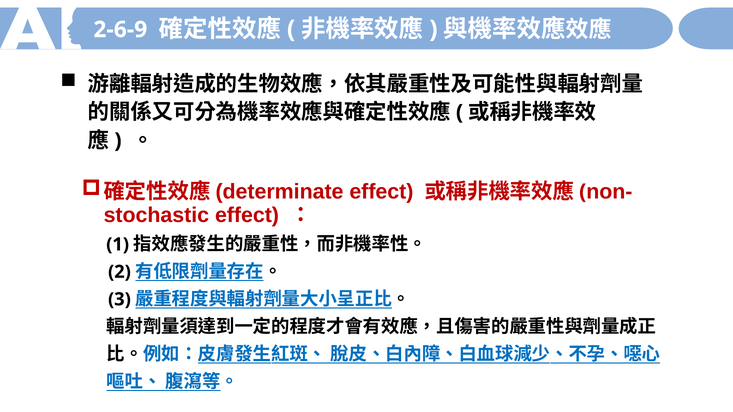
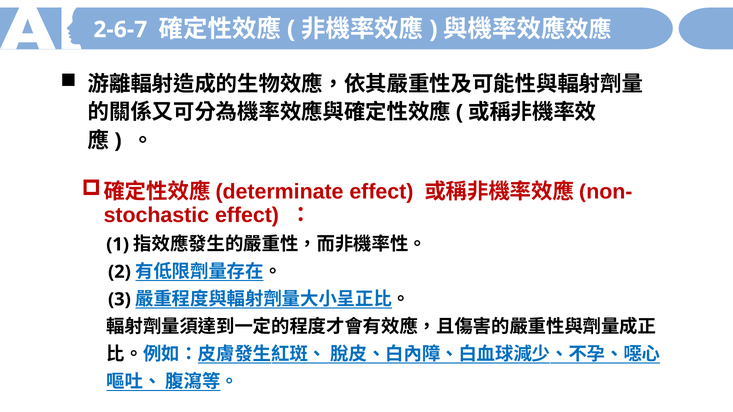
2-6-9: 2-6-9 -> 2-6-7 (120, 30)
